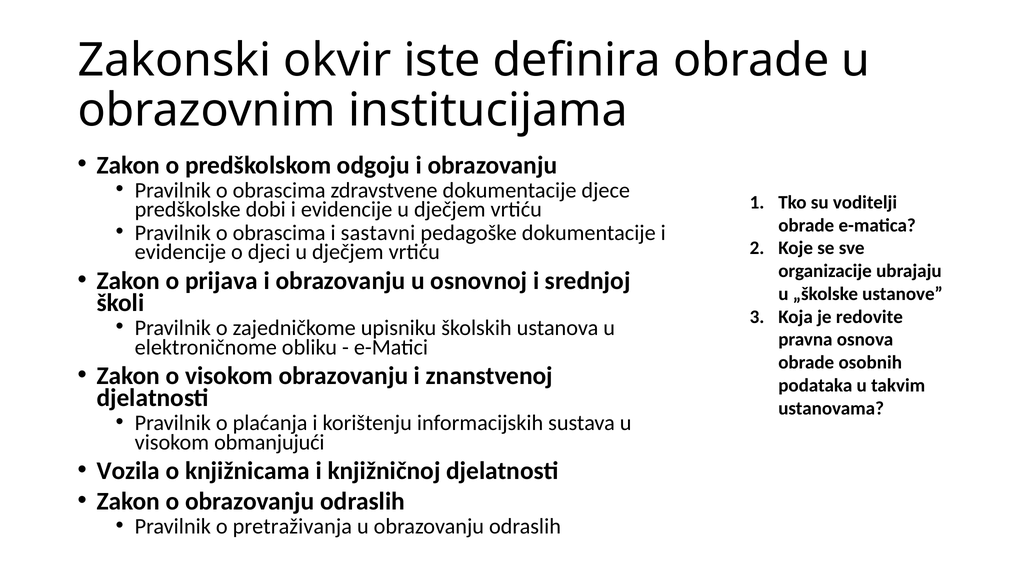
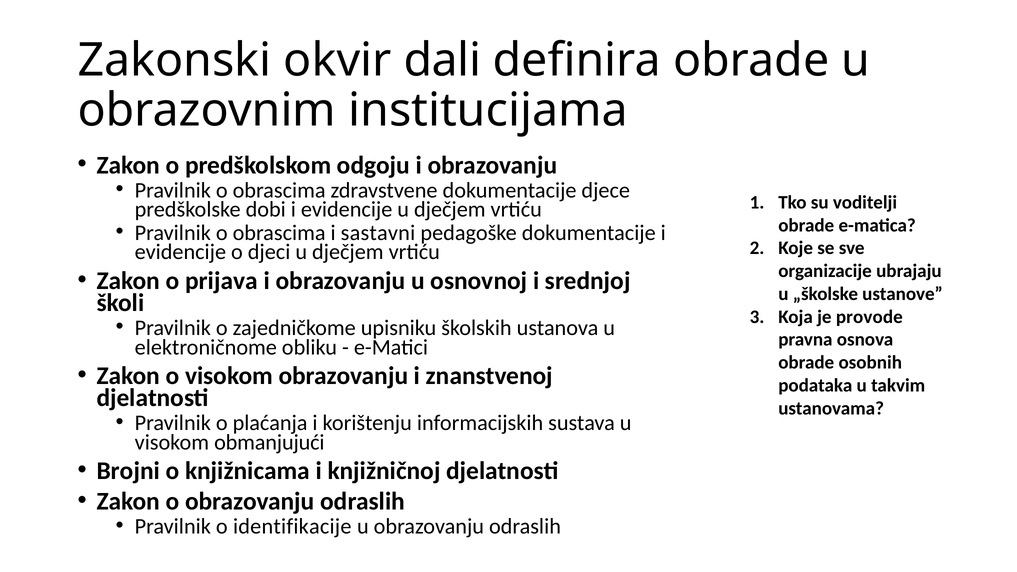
iste: iste -> dali (442, 60)
redovite: redovite -> provode (869, 317)
Vozila: Vozila -> Brojni (128, 471)
pretraživanja: pretraživanja -> identifikacije (292, 527)
